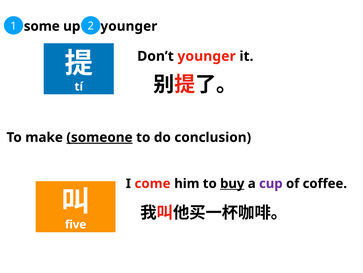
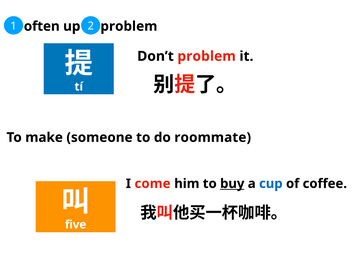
some: some -> often (42, 26)
2 younger: younger -> problem (129, 26)
Don’t younger: younger -> problem (207, 56)
someone underline: present -> none (100, 137)
conclusion: conclusion -> roommate (213, 137)
cup colour: purple -> blue (271, 183)
